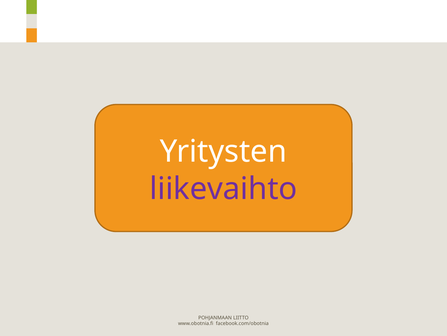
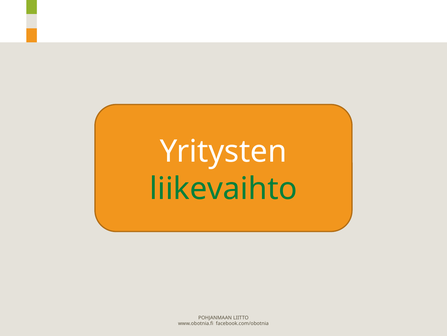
liikevaihto colour: purple -> green (223, 188)
